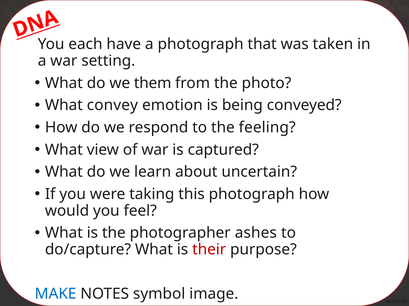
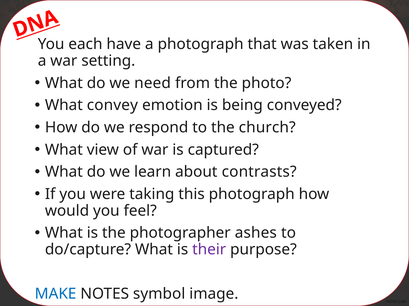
them: them -> need (153, 83)
feeling: feeling -> church (267, 128)
uncertain: uncertain -> contrasts (259, 172)
their colour: red -> purple (209, 250)
